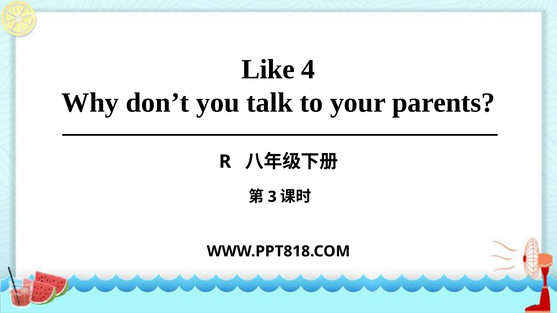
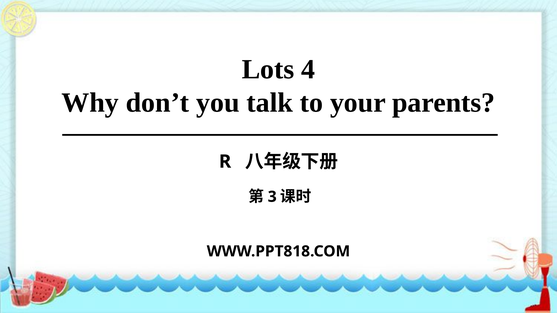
Like: Like -> Lots (268, 69)
